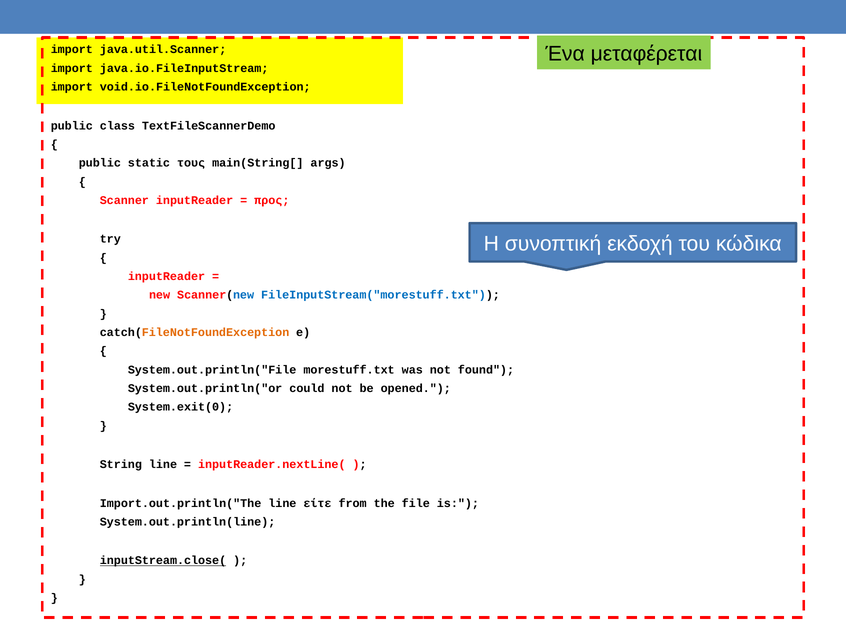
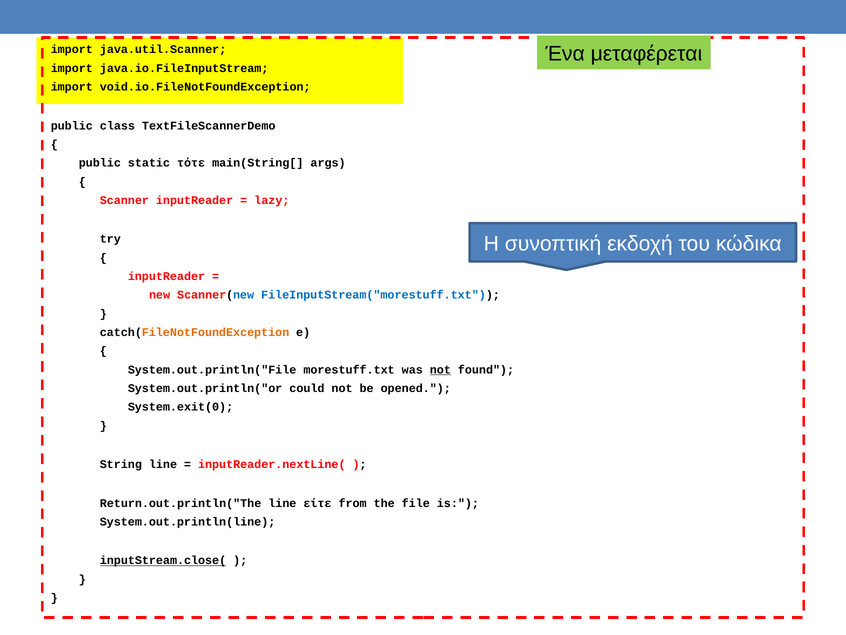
τους: τους -> τότε (191, 163)
προς: προς -> lazy (272, 200)
not underline: none -> present (440, 369)
Import.out.println("The: Import.out.println("The -> Return.out.println("The (181, 503)
